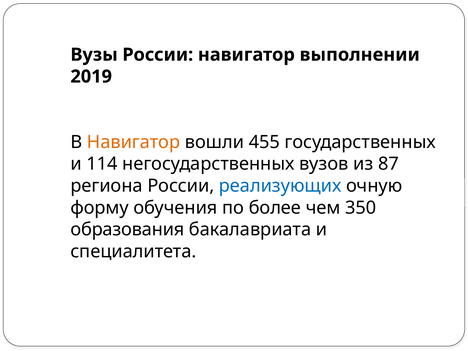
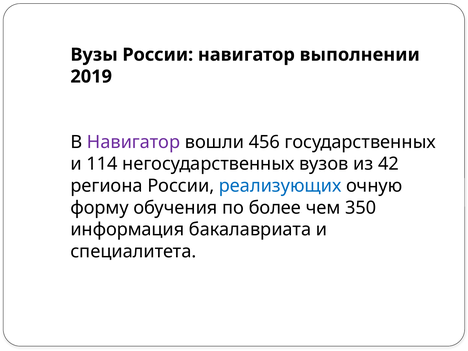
Навигатор colour: orange -> purple (134, 142)
455: 455 -> 456 (264, 142)
87: 87 -> 42 (388, 164)
образования: образования -> информация (127, 230)
